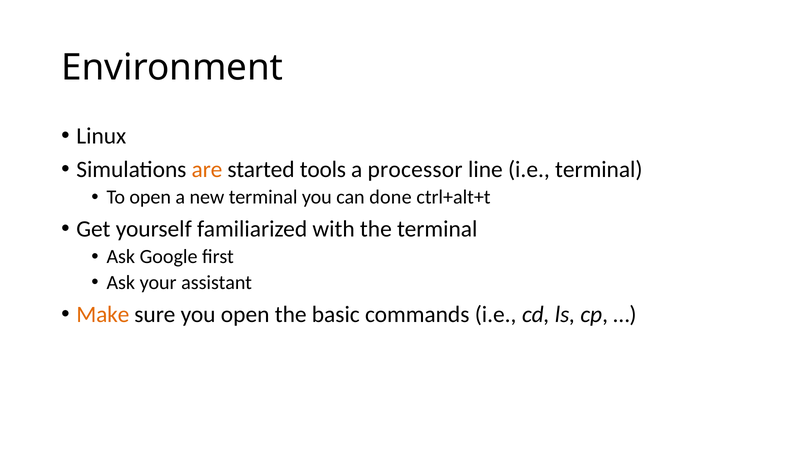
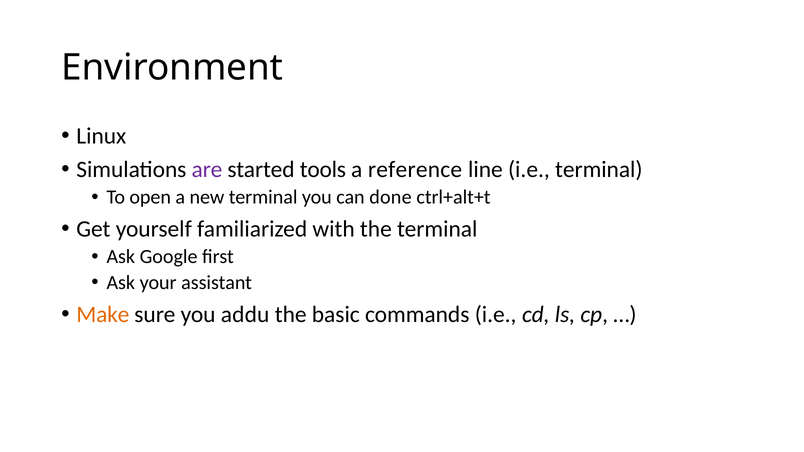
are colour: orange -> purple (207, 170)
processor: processor -> reference (415, 170)
you open: open -> addu (245, 315)
